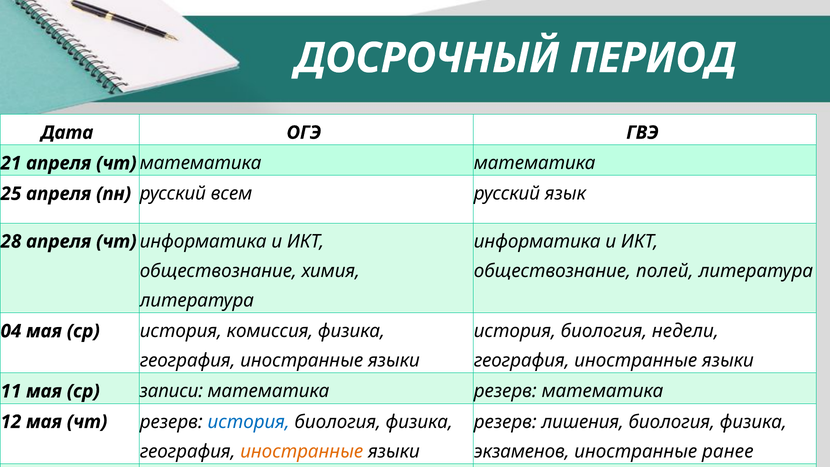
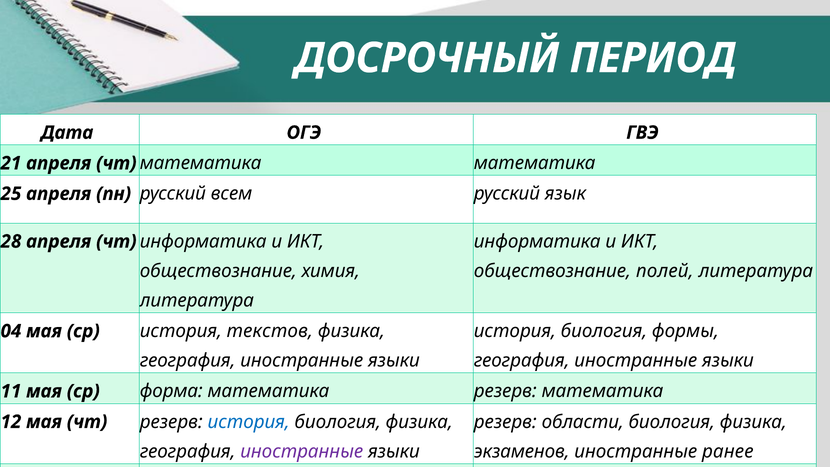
недели: недели -> формы (685, 331)
комиссия: комиссия -> текстов (270, 331)
записи: записи -> форма (171, 391)
лишения: лишения -> области (583, 422)
иностранные colour: orange -> purple (302, 451)
